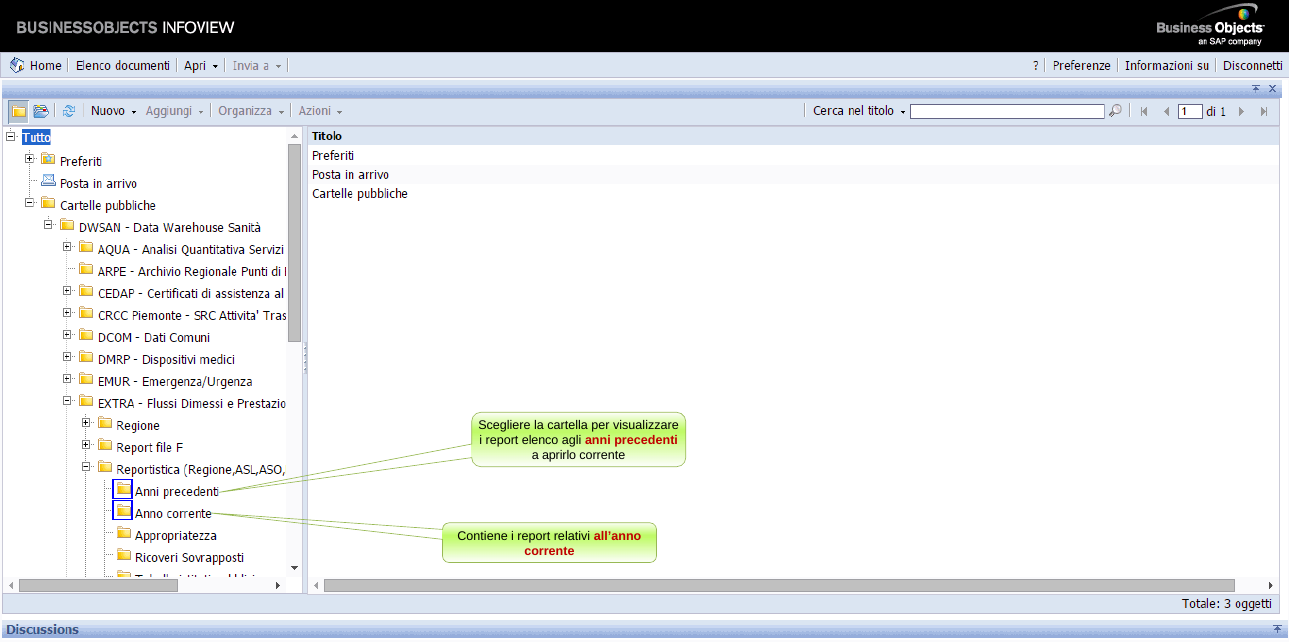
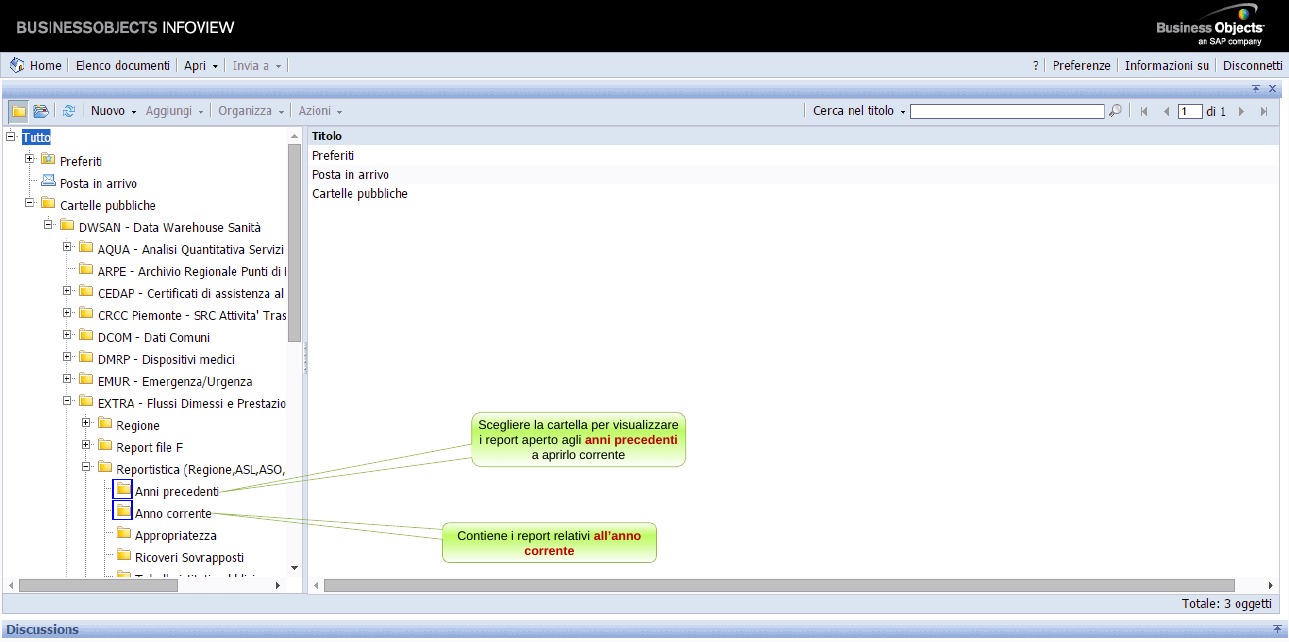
elenco: elenco -> aperto (540, 440)
